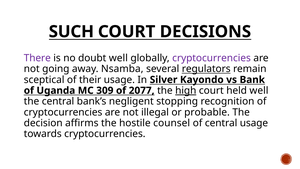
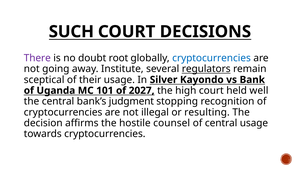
doubt well: well -> root (118, 58)
cryptocurrencies colour: purple -> blue (212, 58)
Nsamba: Nsamba -> Institute (122, 69)
309: 309 -> 101 (105, 90)
2077: 2077 -> 2027 (142, 90)
high underline: present -> none (186, 90)
negligent: negligent -> judgment (131, 101)
probable: probable -> resulting (207, 112)
